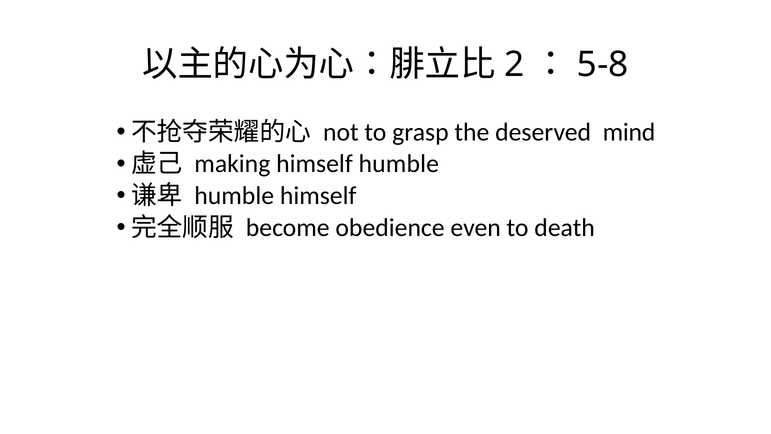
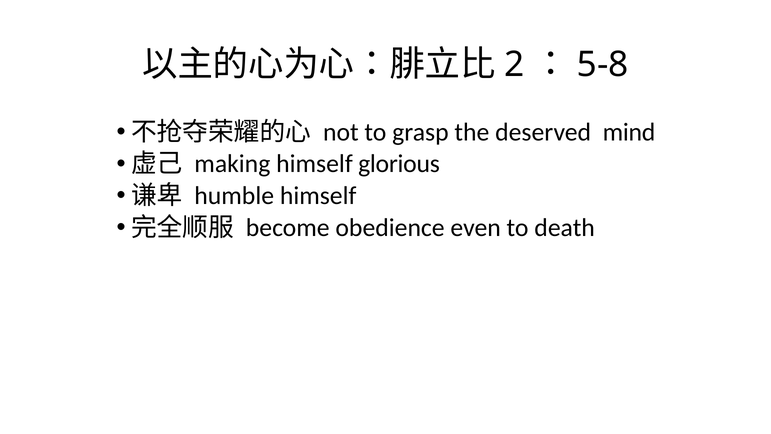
himself humble: humble -> glorious (399, 164)
